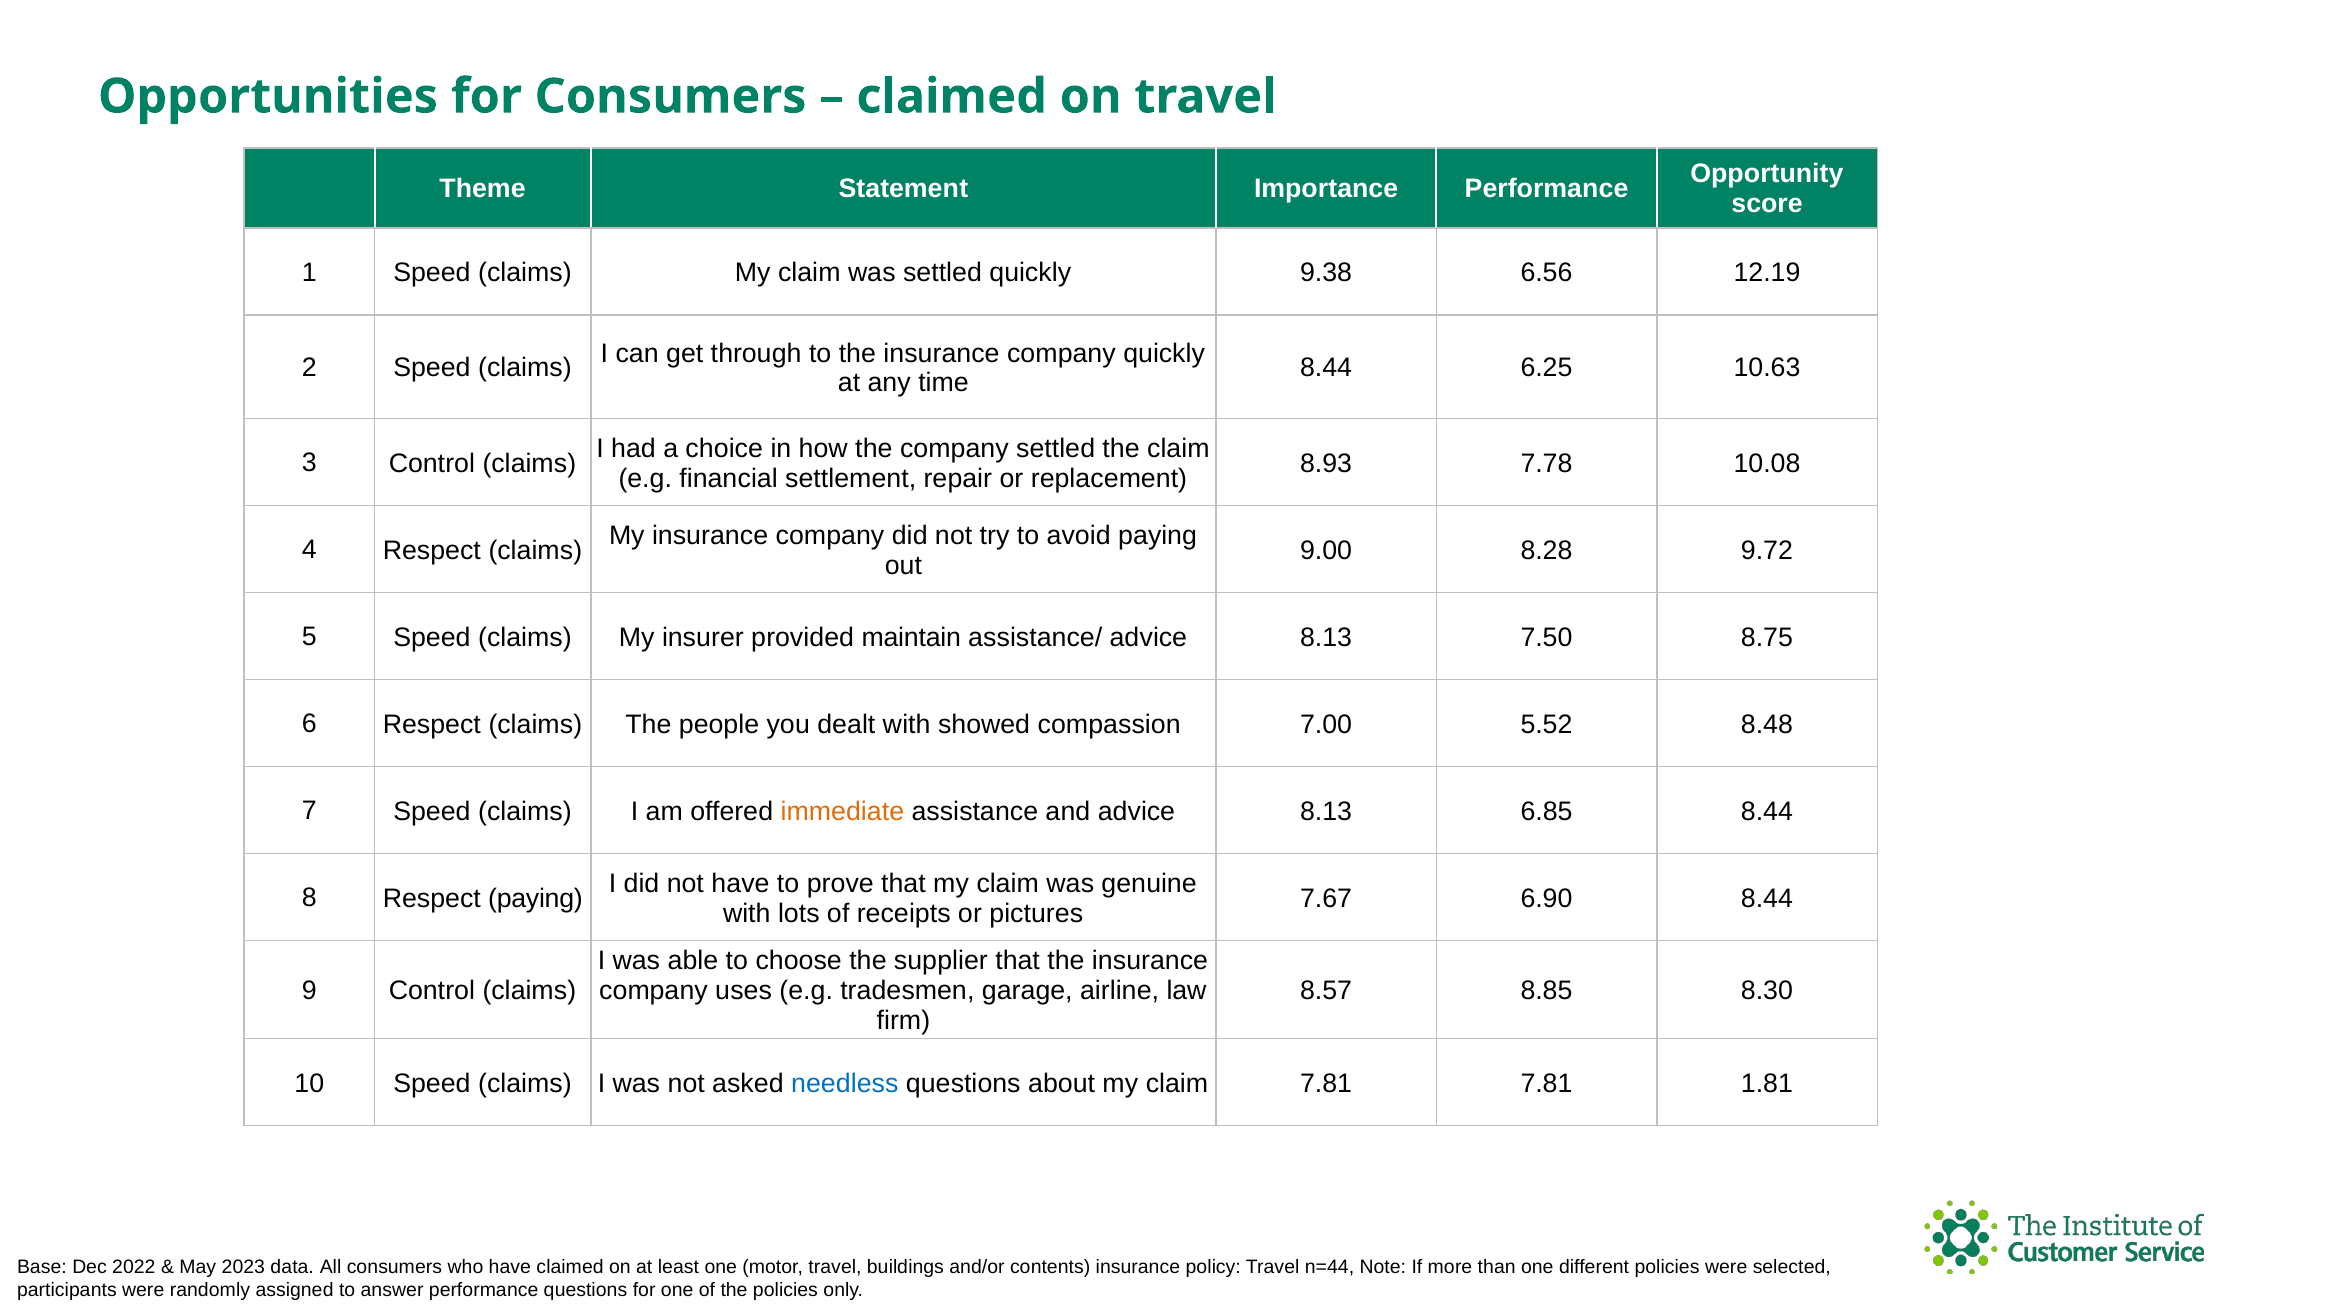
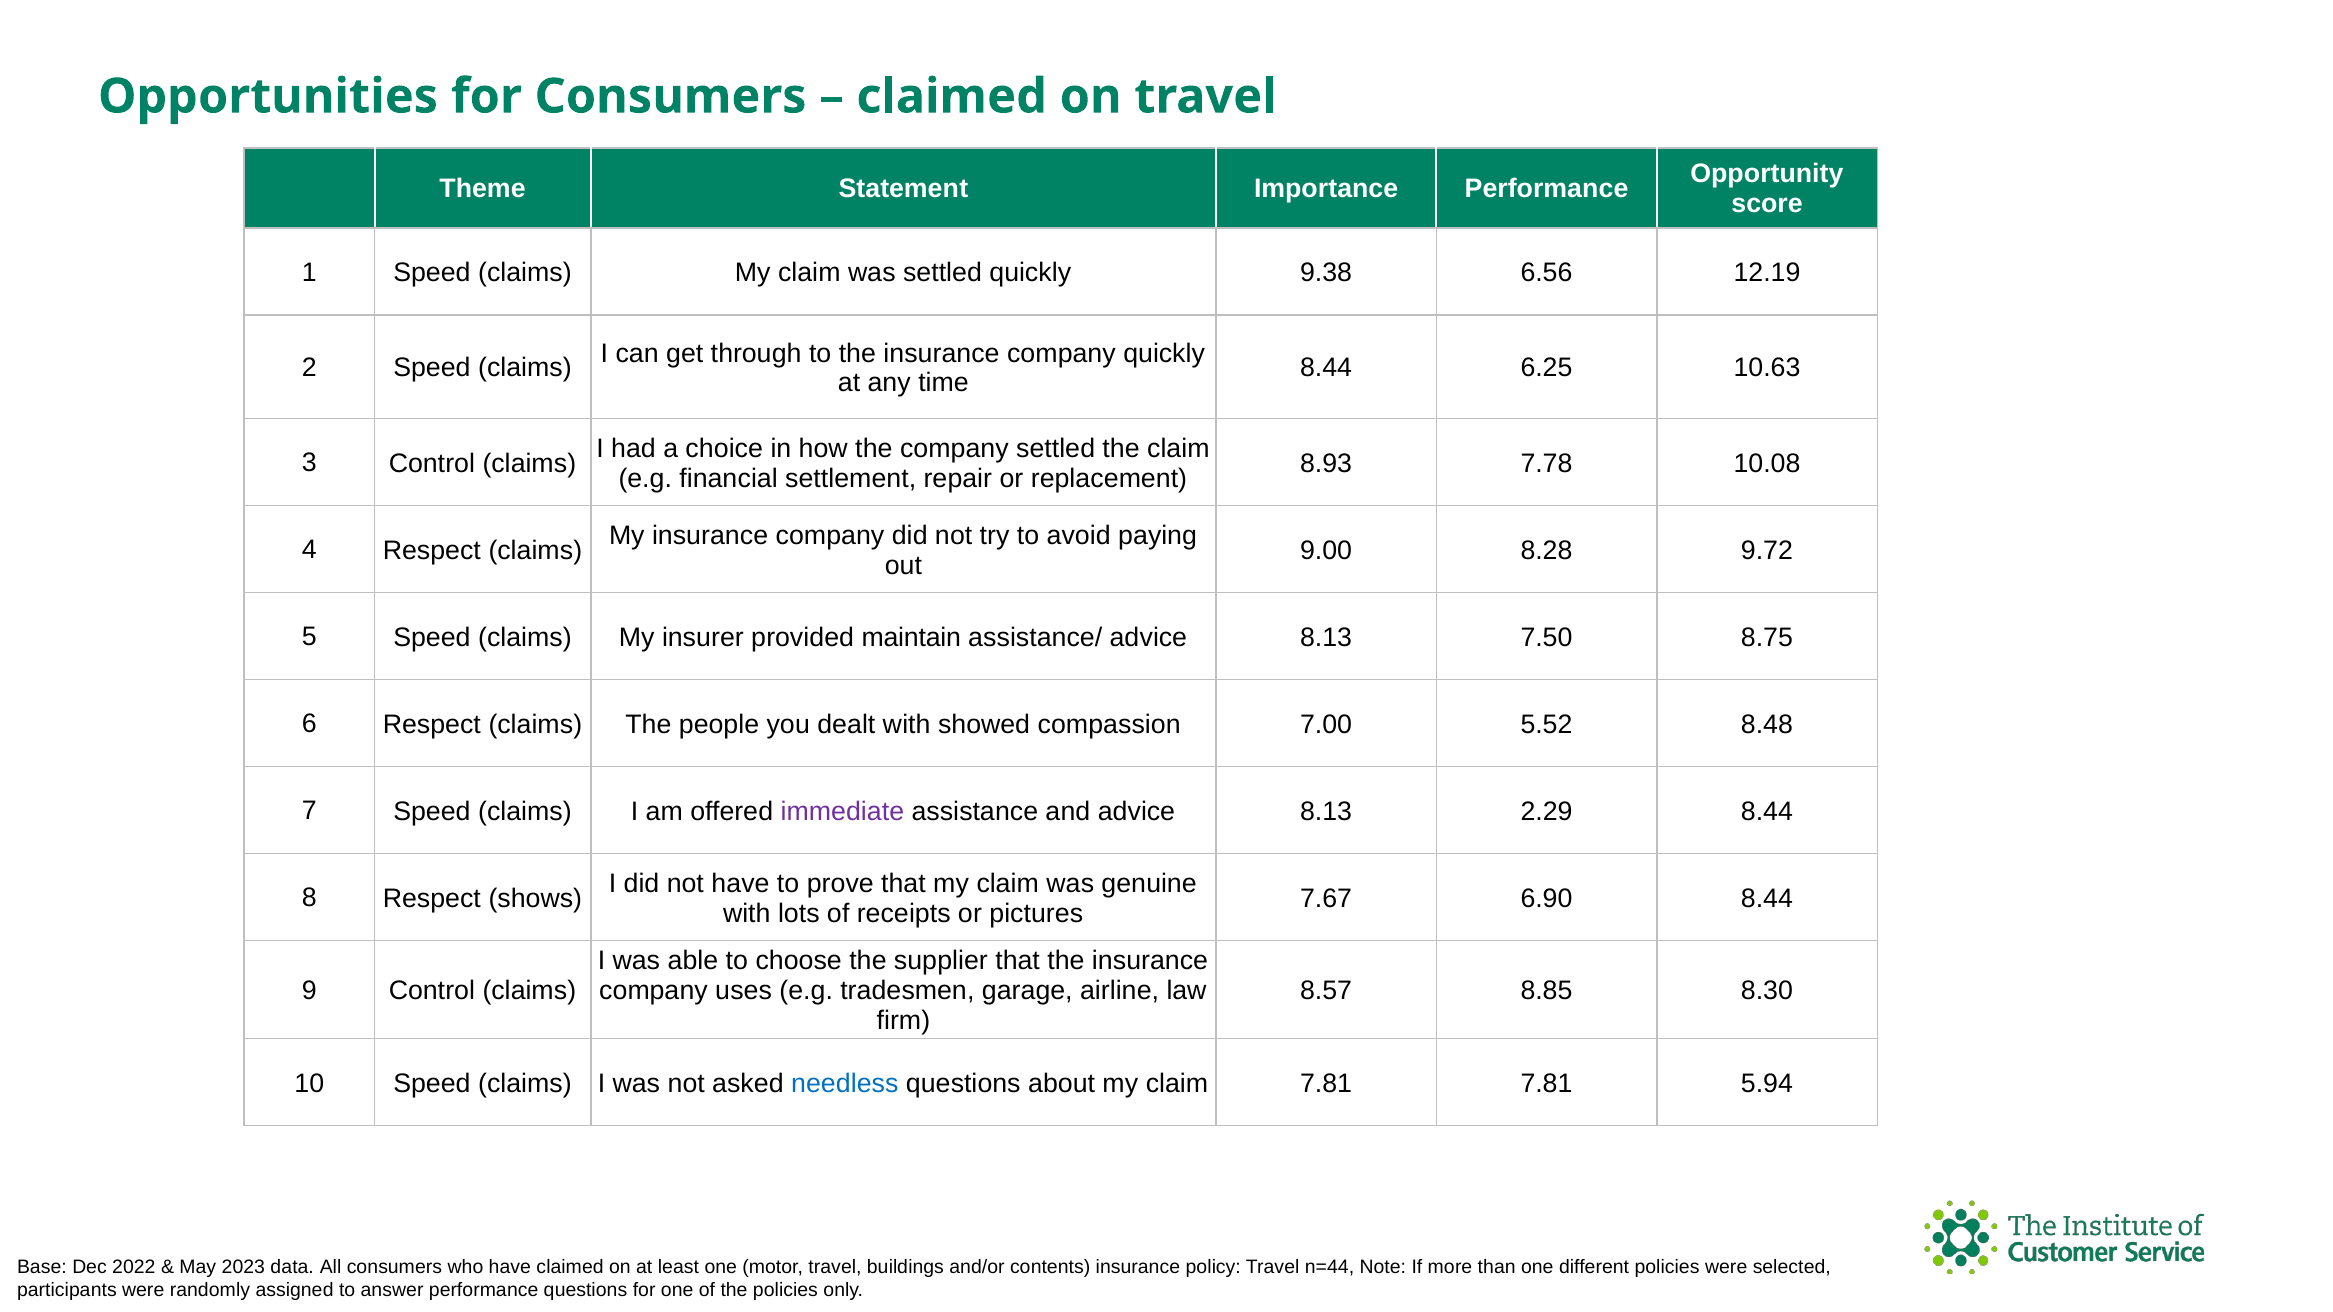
immediate colour: orange -> purple (842, 812)
6.85: 6.85 -> 2.29 (1546, 812)
Respect paying: paying -> shows (535, 899)
1.81: 1.81 -> 5.94 (1767, 1084)
